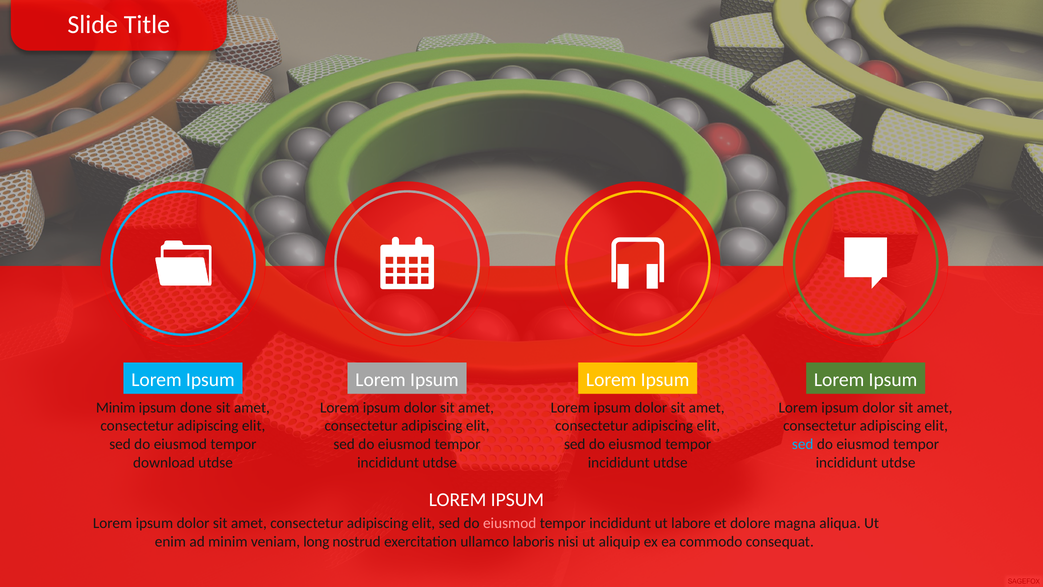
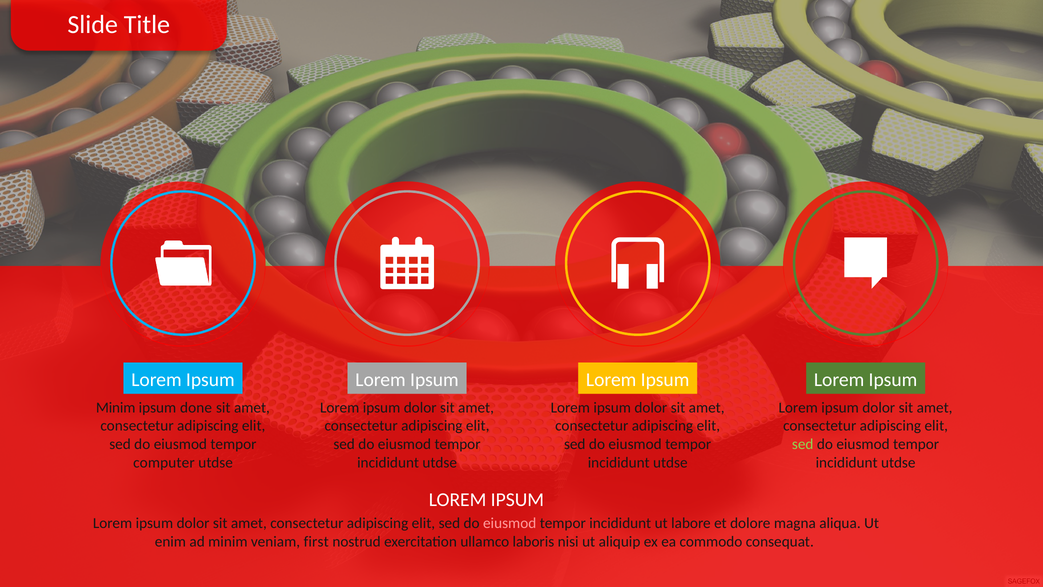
sed colour: light blue -> light green (803, 444)
download: download -> computer (164, 462)
long: long -> first (316, 541)
